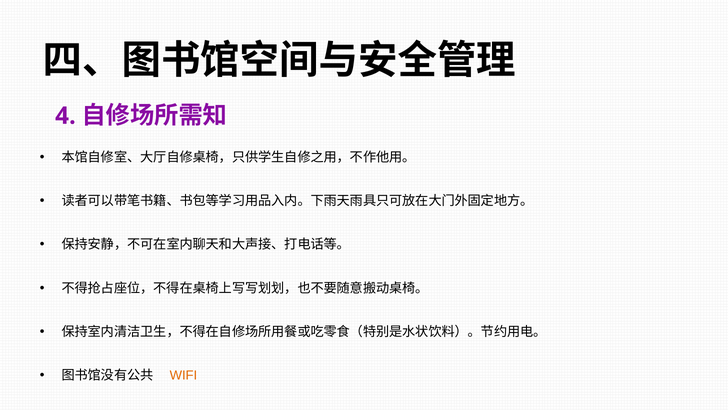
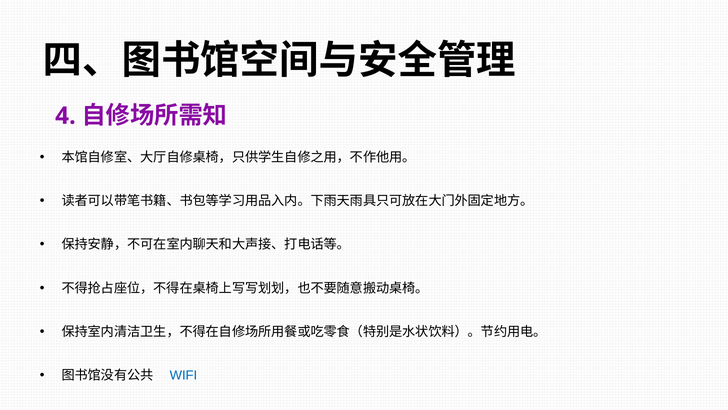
WIFI colour: orange -> blue (183, 375)
